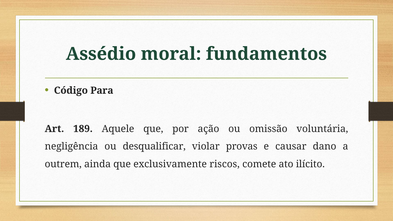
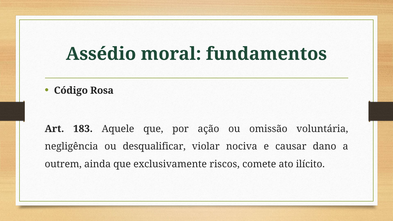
Para: Para -> Rosa (102, 90)
189: 189 -> 183 (83, 129)
provas: provas -> nociva (242, 146)
